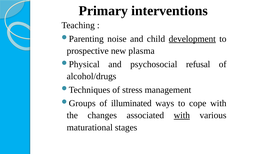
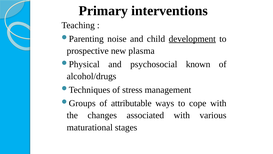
refusal: refusal -> known (198, 64)
illuminated: illuminated -> attributable (131, 103)
with underline: present -> none (182, 115)
